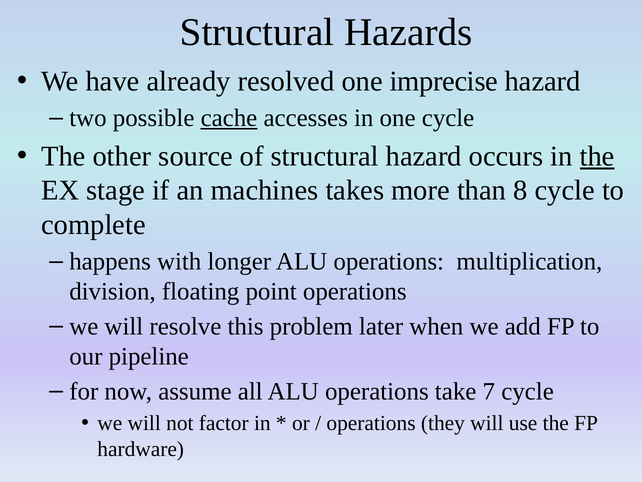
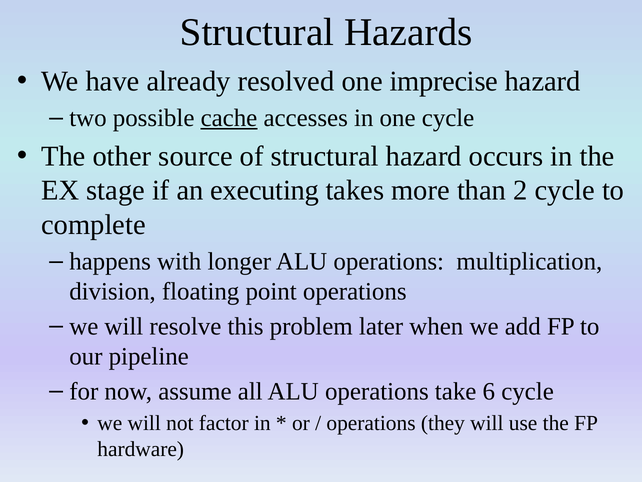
the underline: present -> none (597, 156)
machines: machines -> executing (265, 190)
8: 8 -> 2 (520, 190)
7: 7 -> 6 (489, 391)
